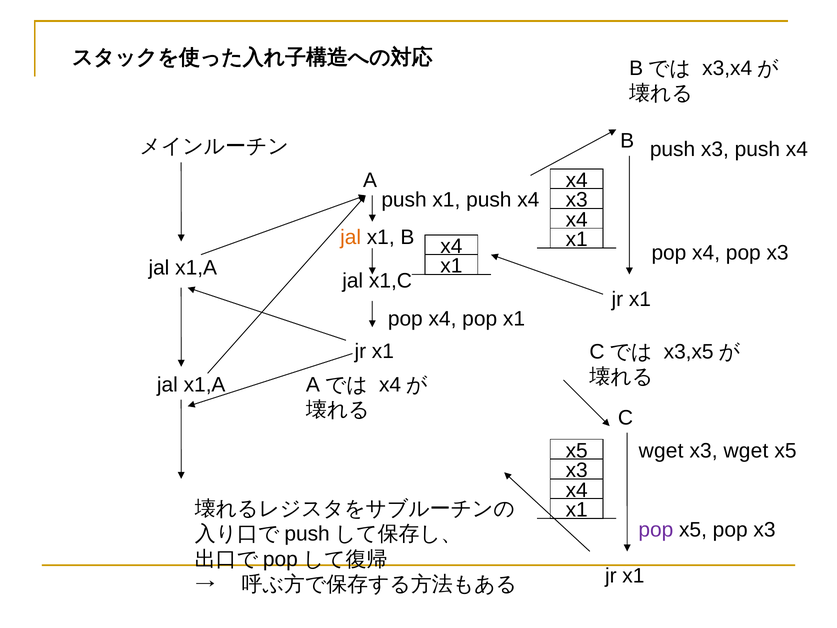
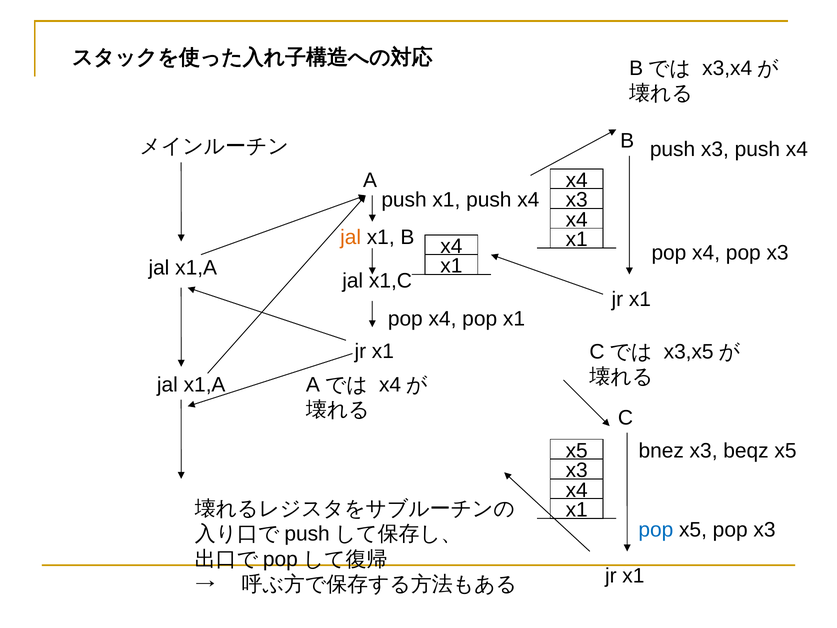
wget: wget -> bnez (661, 451)
x3 wget: wget -> beqz (746, 451)
pop colour: purple -> blue (656, 530)
